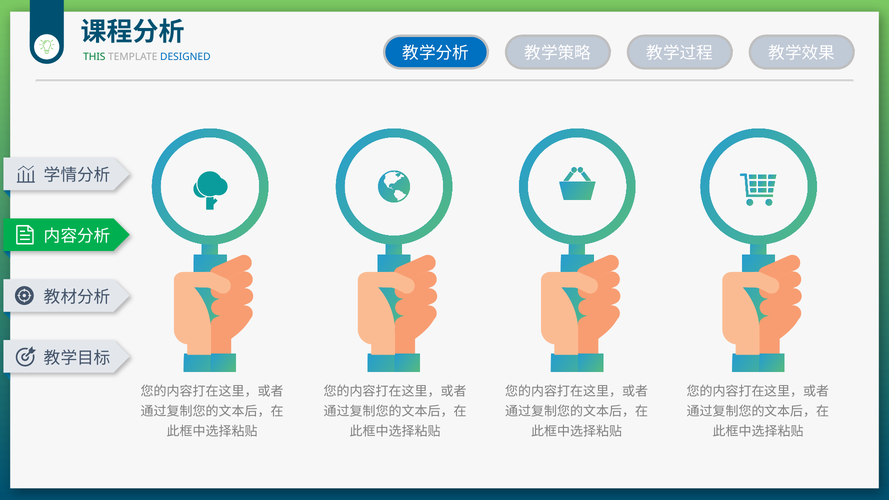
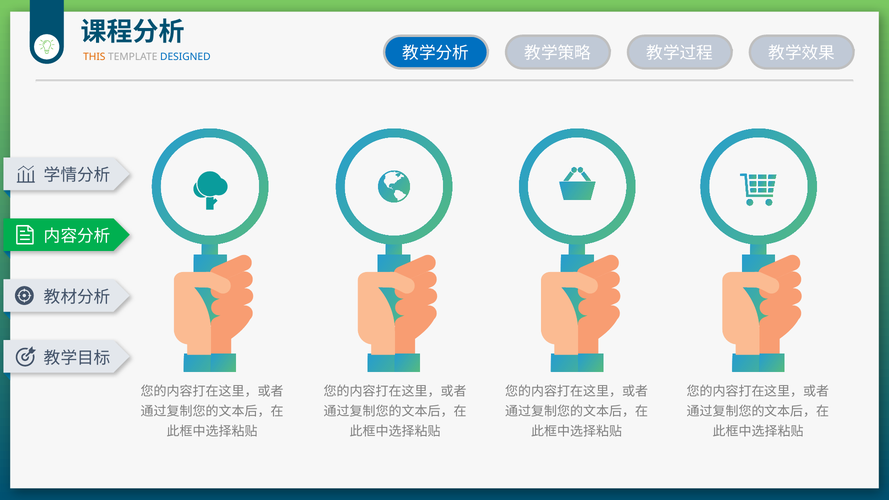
THIS colour: green -> orange (94, 57)
